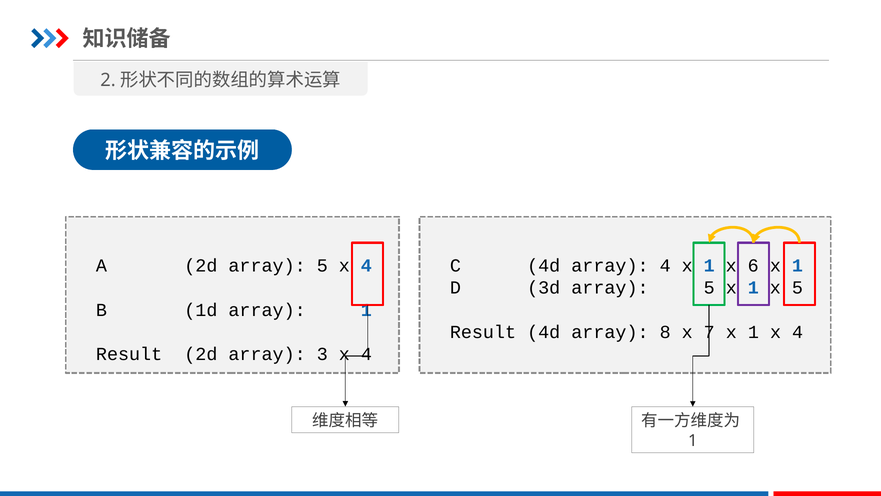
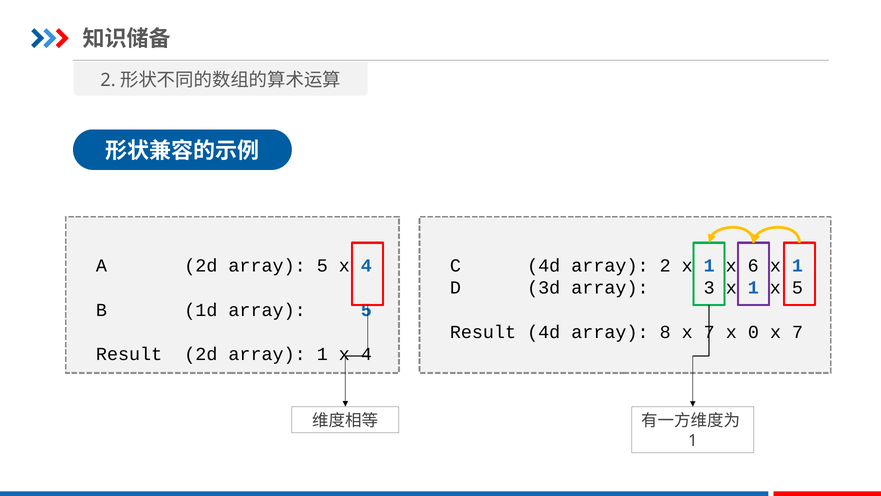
array 4: 4 -> 2 (665, 266)
3d array 5: 5 -> 3 (709, 288)
1d array 1: 1 -> 5 (366, 310)
7 x 1: 1 -> 0 (753, 332)
4: 4 -> 7 (798, 332)
array 3: 3 -> 1 (322, 354)
